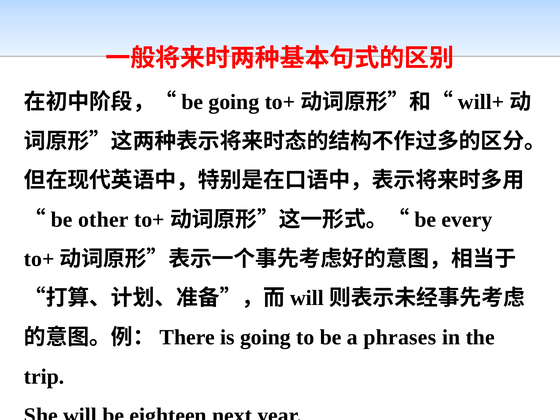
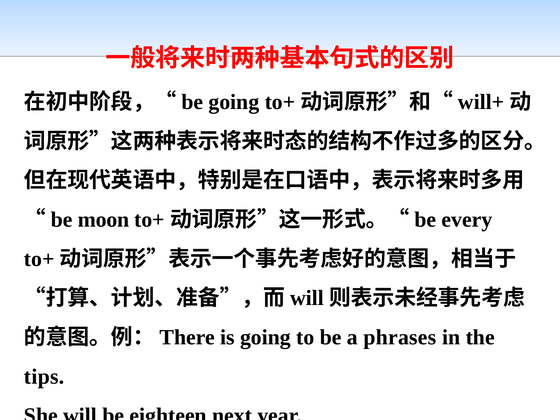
other: other -> moon (104, 220)
trip: trip -> tips (44, 377)
